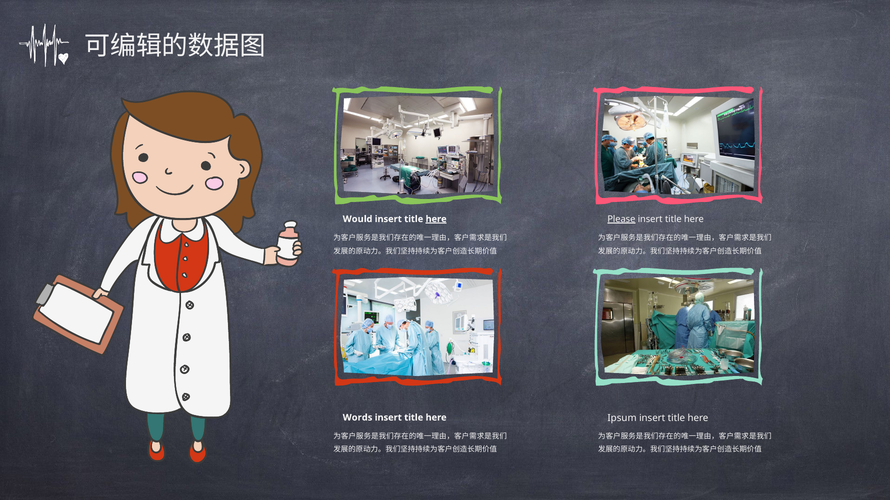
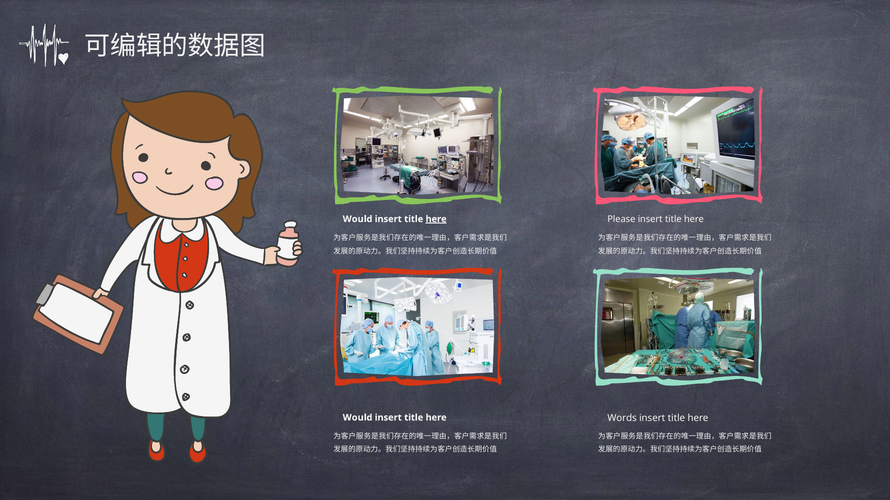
Please underline: present -> none (621, 219)
Ipsum: Ipsum -> Words (622, 419)
Words: Words -> Would (358, 418)
